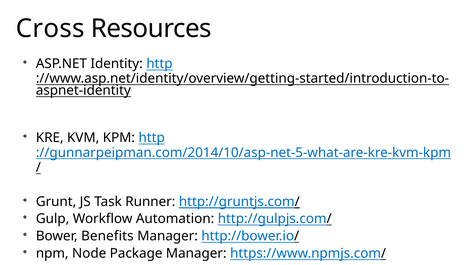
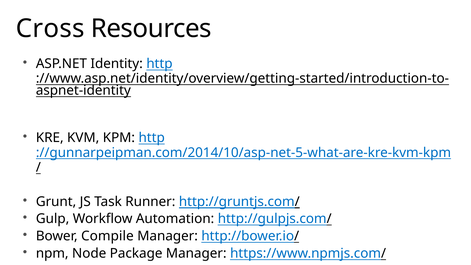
Benefits: Benefits -> Compile (107, 236)
